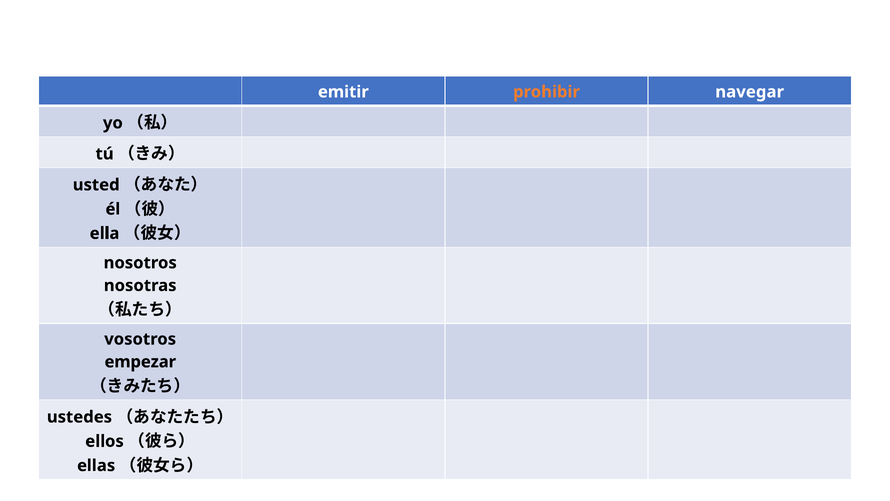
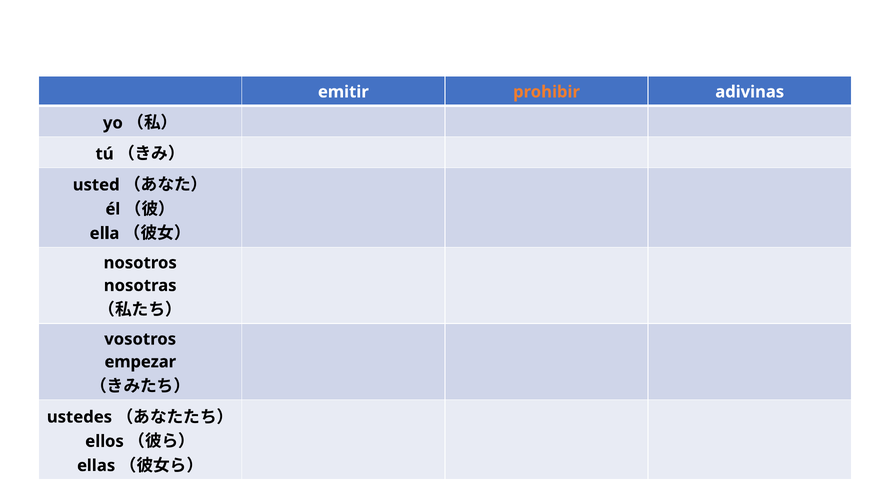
navegar: navegar -> adivinas (750, 92)
